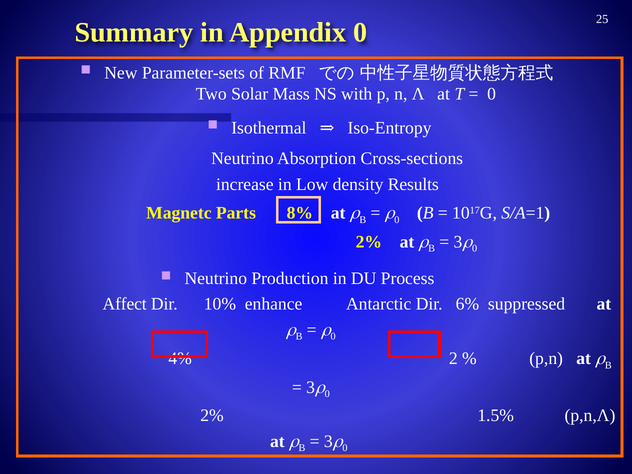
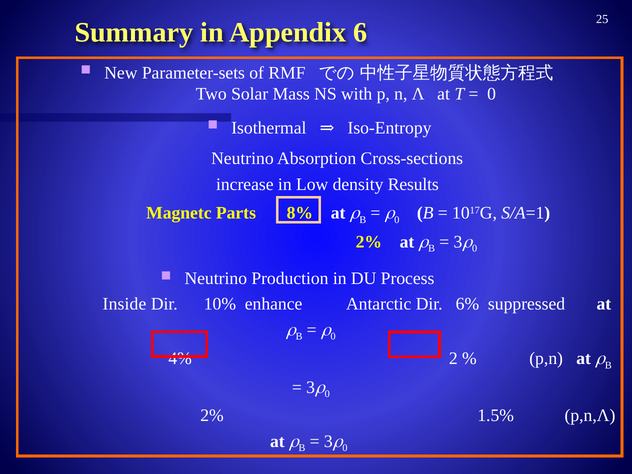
Appendix 0: 0 -> 6 (360, 32)
Affect: Affect -> Inside (124, 304)
